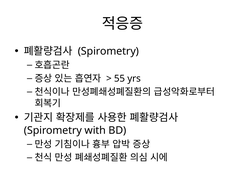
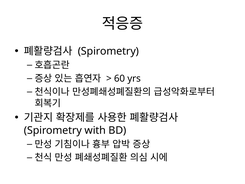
55: 55 -> 60 (119, 78)
